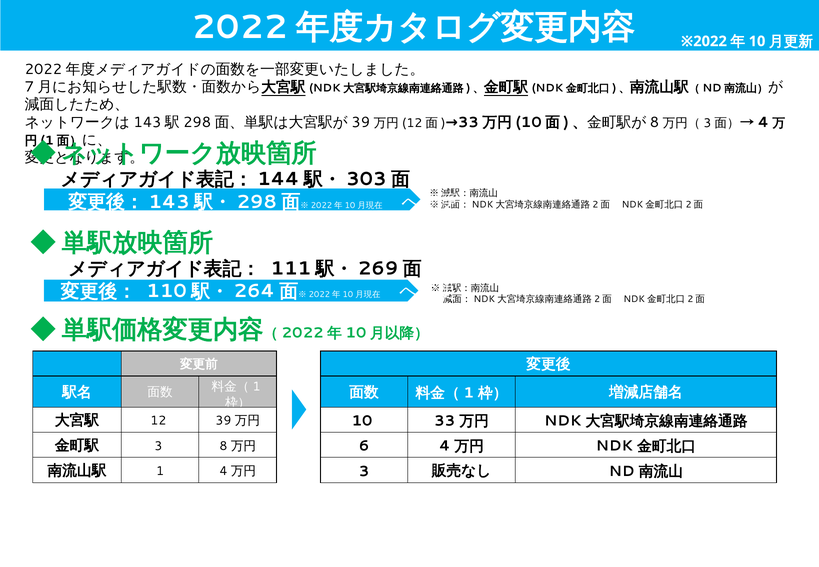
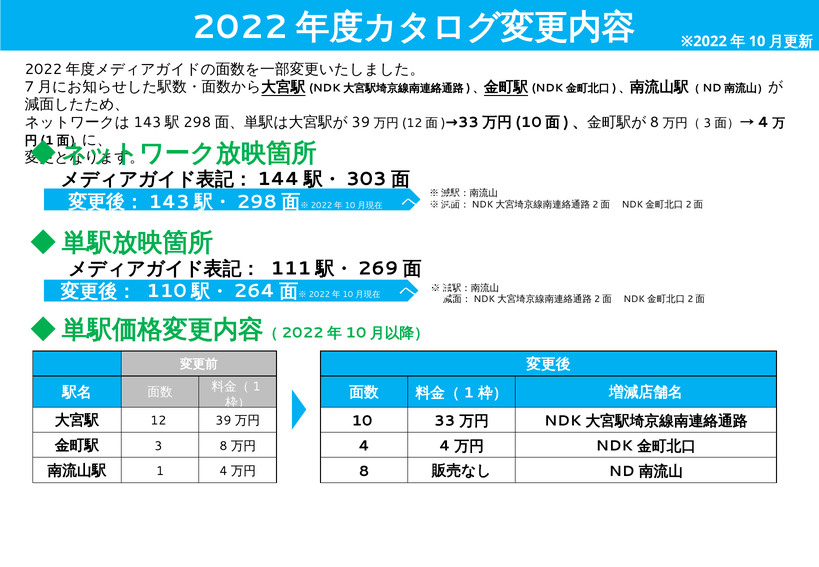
6: 6 -> 4 (364, 446)
3: 3 -> 8 (364, 471)
